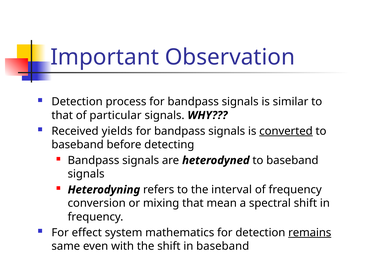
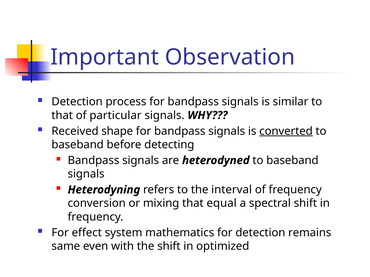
yields: yields -> shape (117, 131)
mean: mean -> equal (222, 204)
remains underline: present -> none (310, 233)
in baseband: baseband -> optimized (223, 247)
